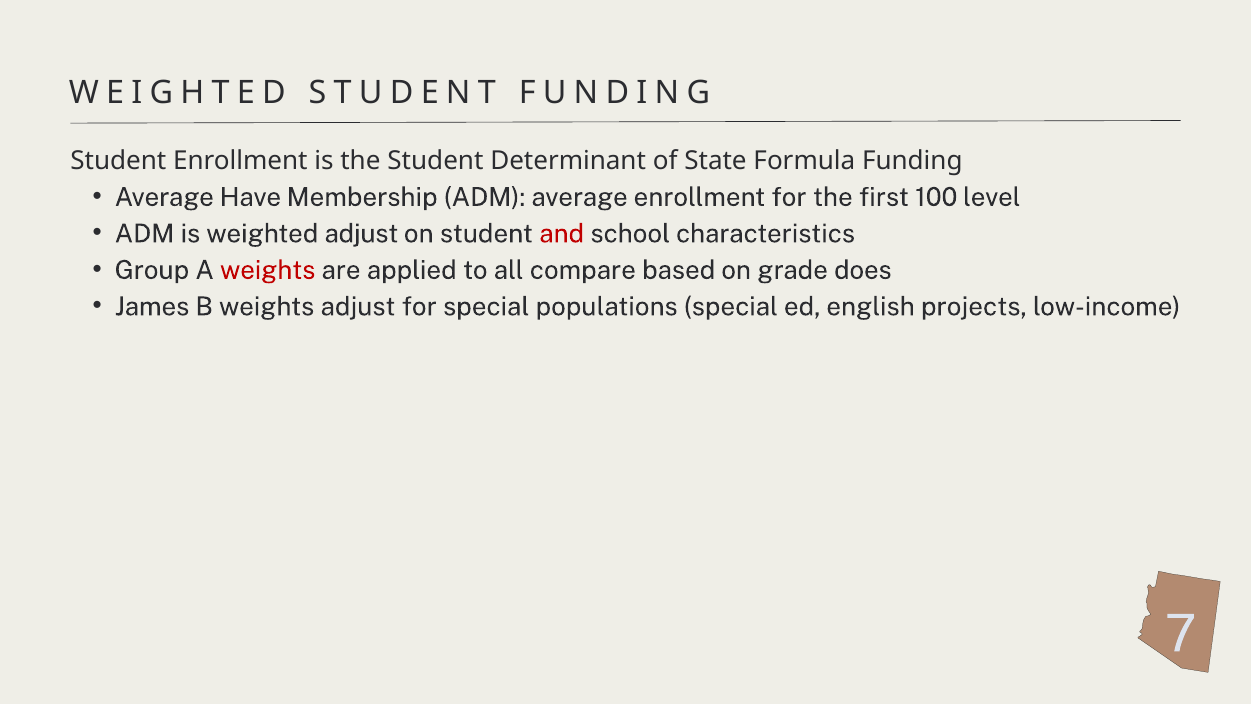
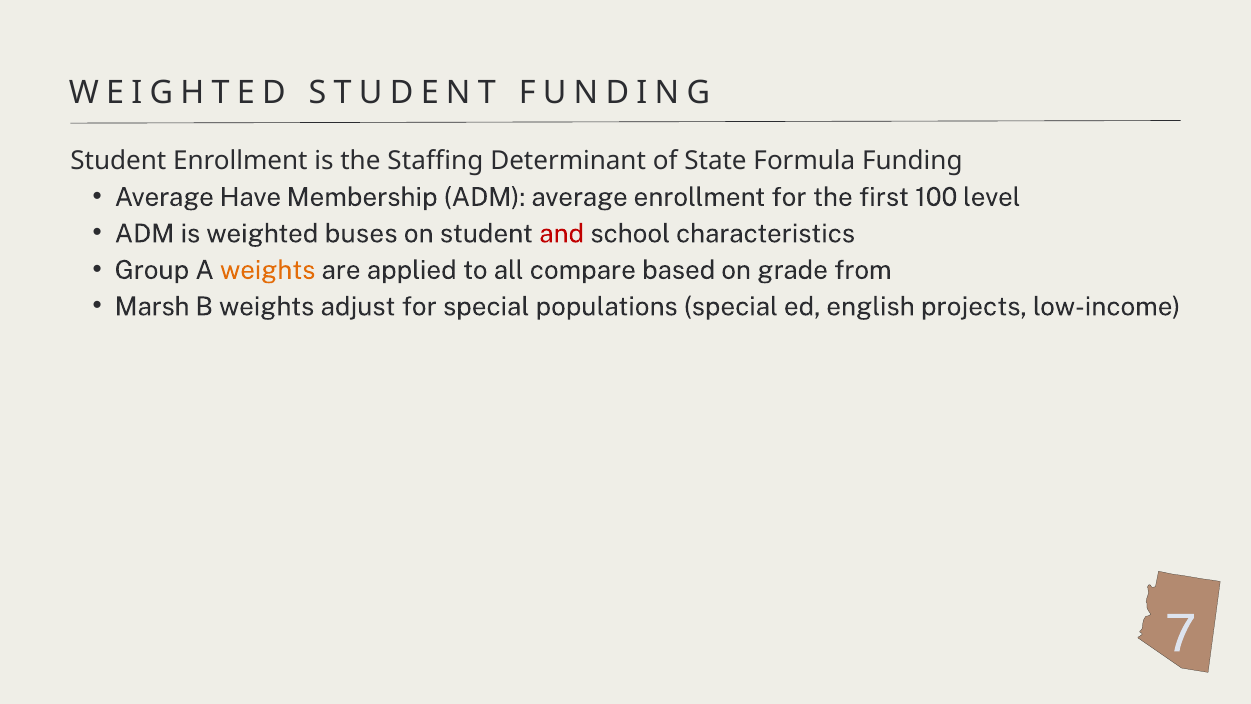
the Student: Student -> Staffing (435, 161)
weighted adjust: adjust -> buses (361, 234)
weights colour: red -> orange (268, 270)
does: does -> from (863, 270)
James: James -> Marsh (152, 307)
